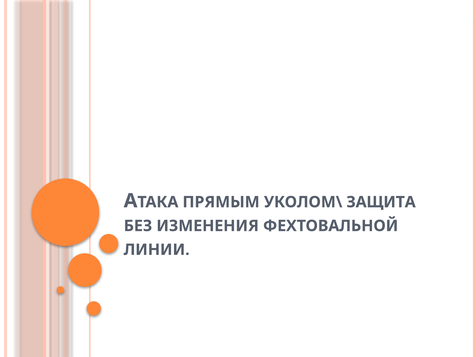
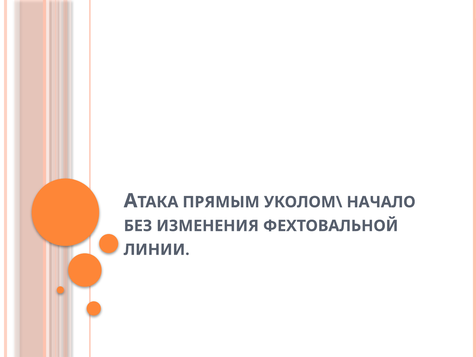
ЗАЩИТА: ЗАЩИТА -> НАЧАЛО (381, 202)
